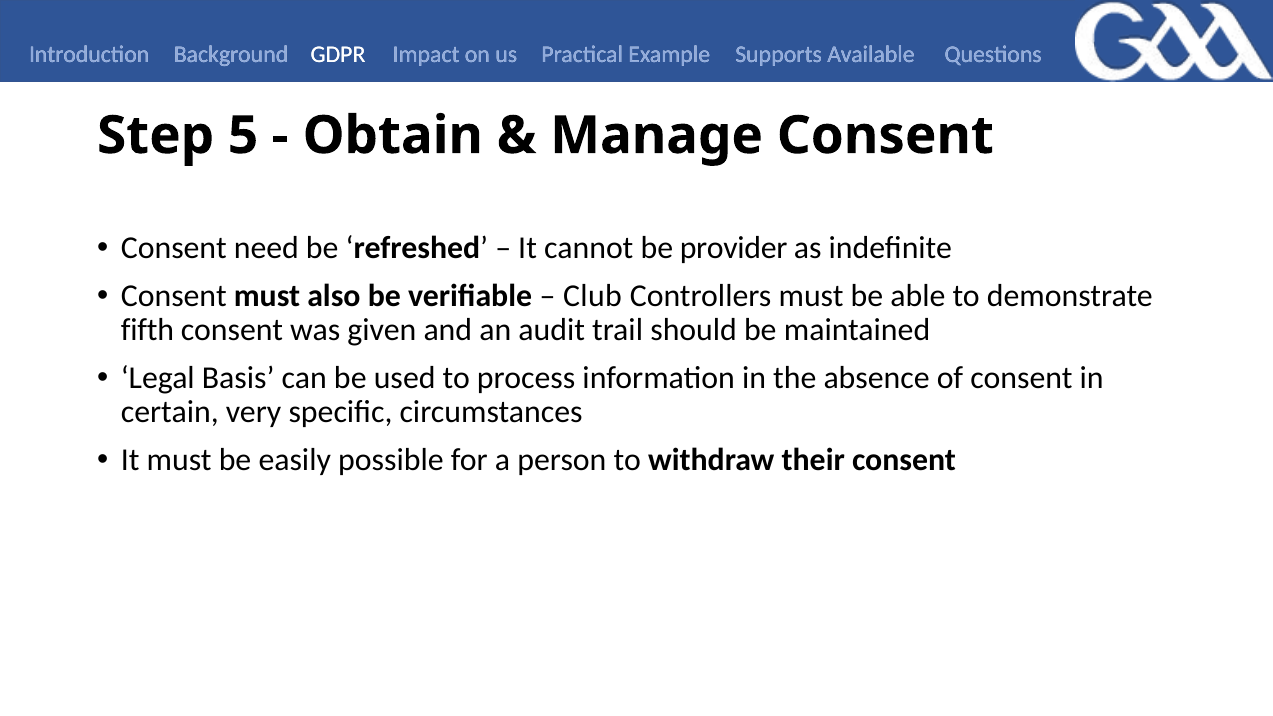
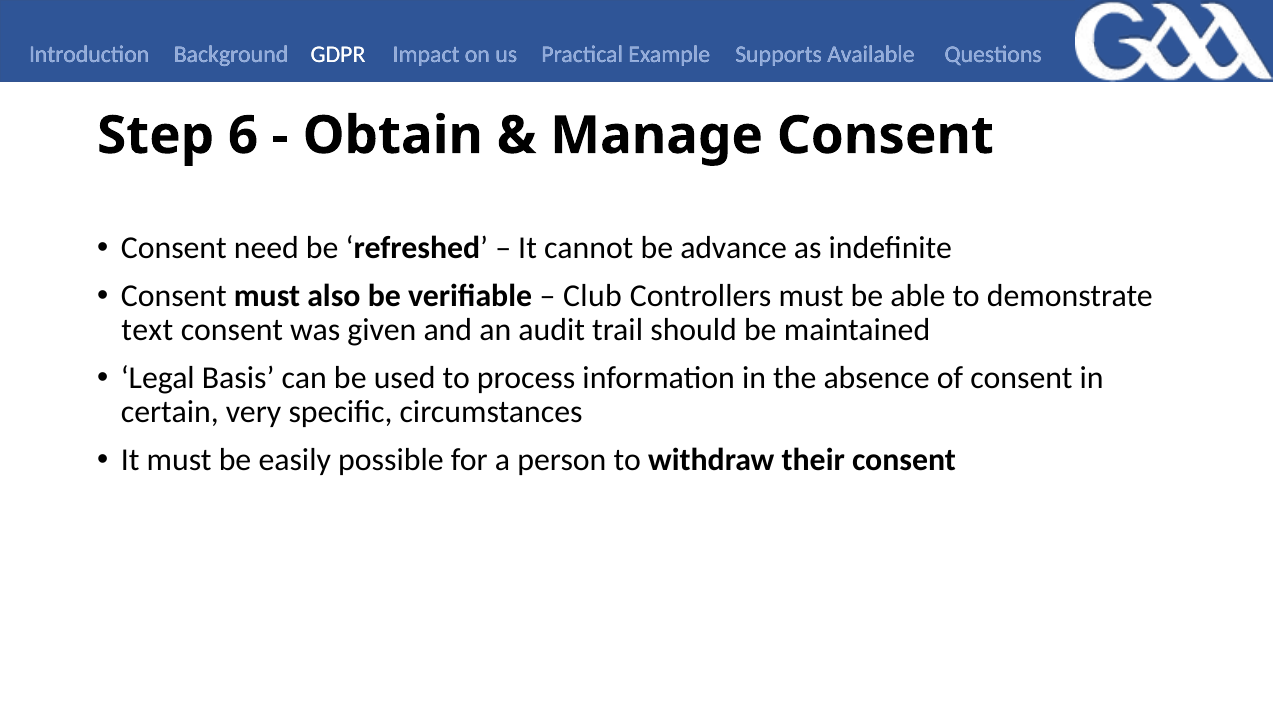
5: 5 -> 6 (243, 136)
provider: provider -> advance (734, 248)
fifth: fifth -> text (147, 330)
